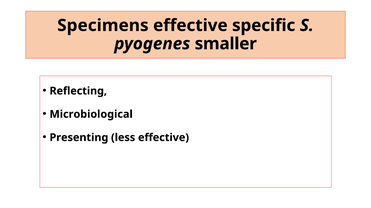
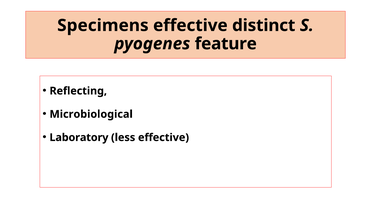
specific: specific -> distinct (264, 26)
smaller: smaller -> feature (226, 44)
Presenting: Presenting -> Laboratory (79, 138)
